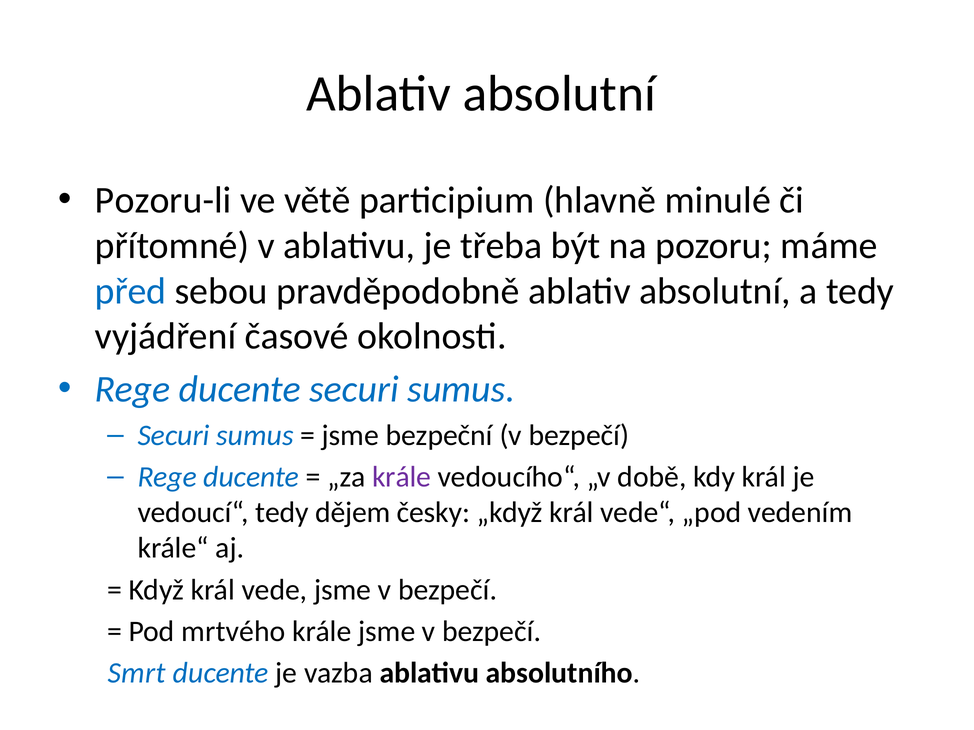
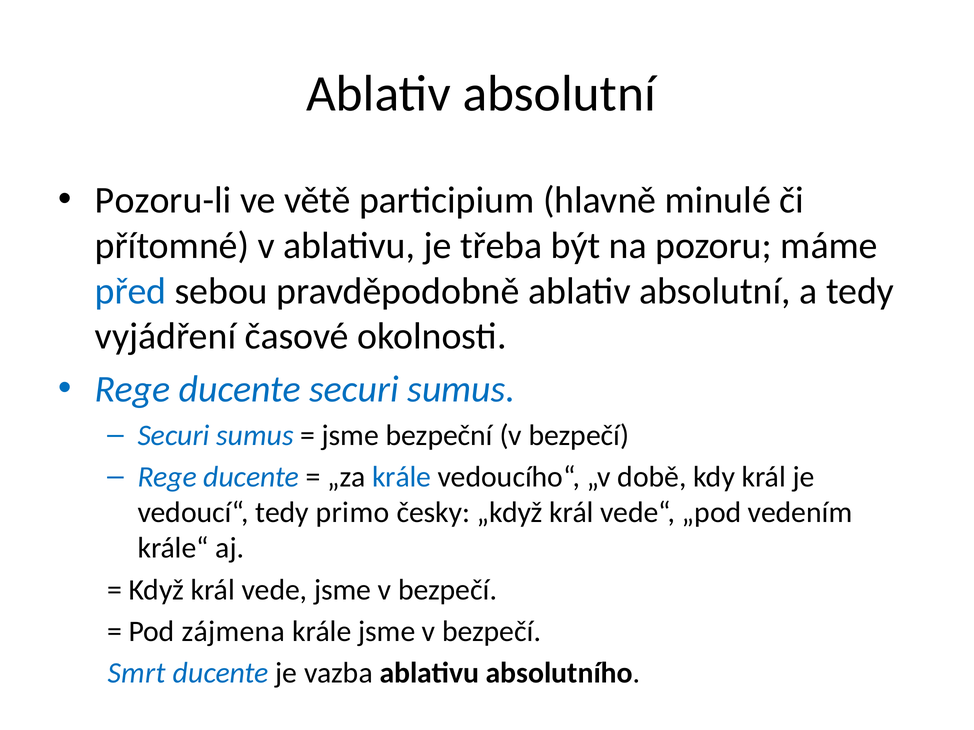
krále colour: purple -> blue (402, 477)
dějem: dějem -> primo (353, 513)
mrtvého: mrtvého -> zájmena (233, 632)
